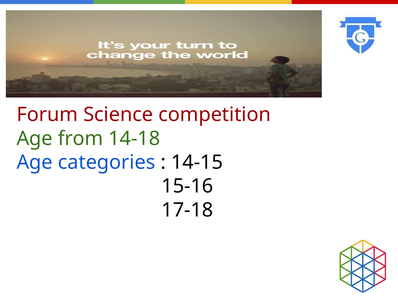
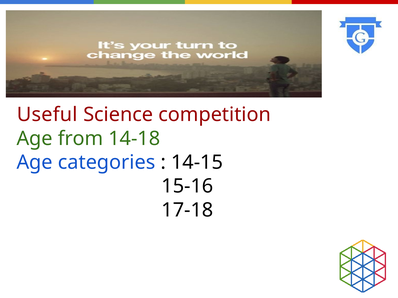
Forum: Forum -> Useful (47, 115)
